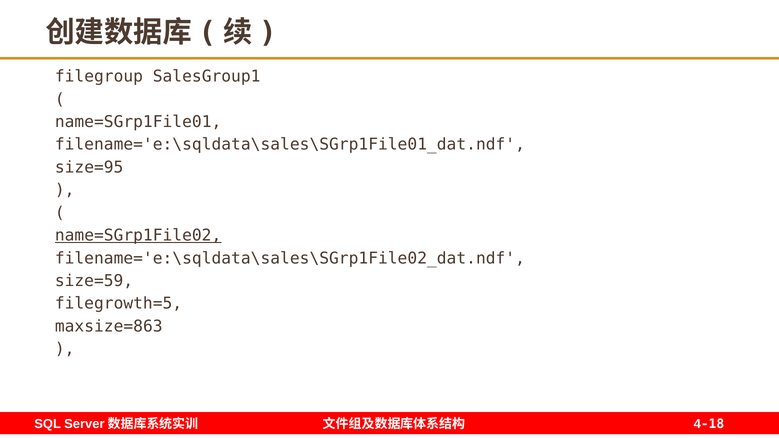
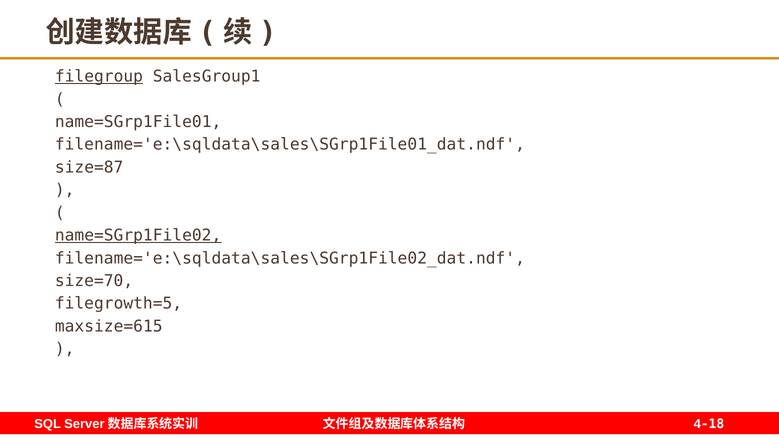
filegroup underline: none -> present (99, 76)
size=95: size=95 -> size=87 (89, 167)
size=59: size=59 -> size=70 (94, 281)
maxsize=863: maxsize=863 -> maxsize=615 (109, 326)
